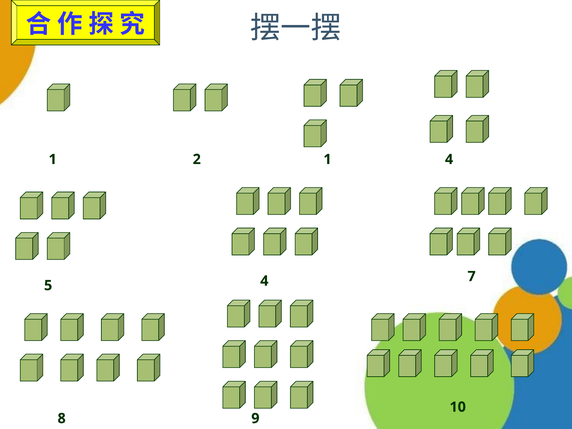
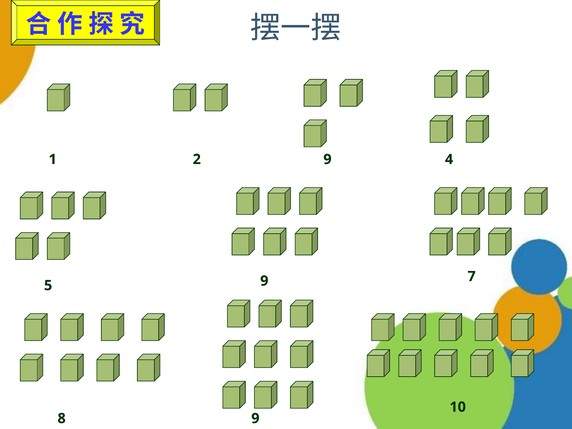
2 1: 1 -> 9 (327, 159)
5 4: 4 -> 9 (264, 281)
